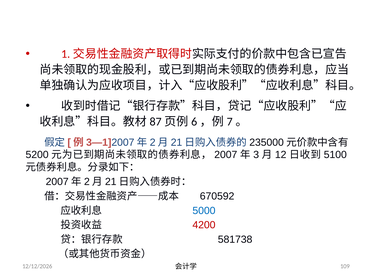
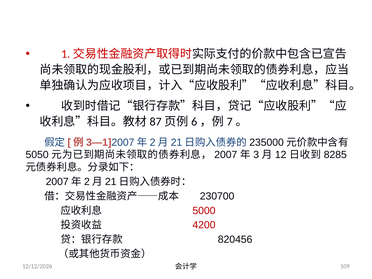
5200: 5200 -> 5050 (37, 155)
5100: 5100 -> 8285 (335, 155)
670592: 670592 -> 230700 (217, 196)
5000 colour: blue -> red (204, 211)
581738: 581738 -> 820456 (235, 240)
